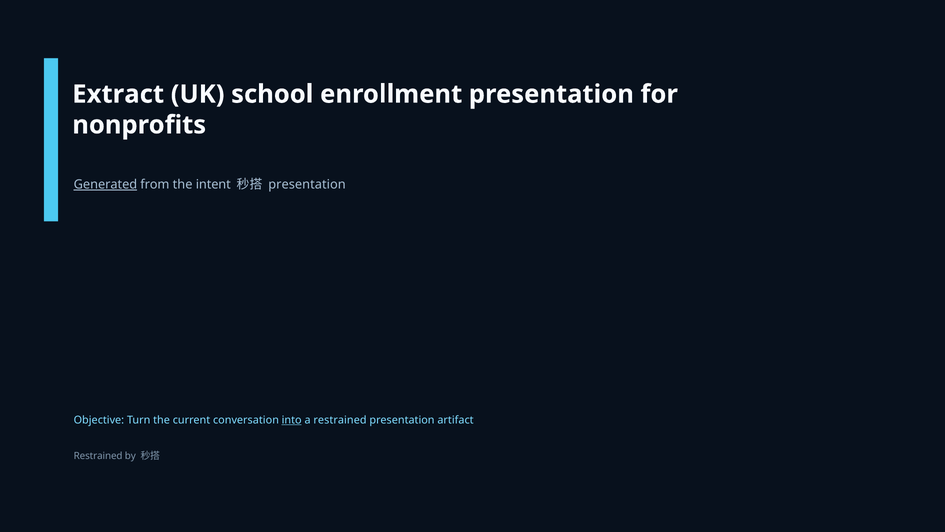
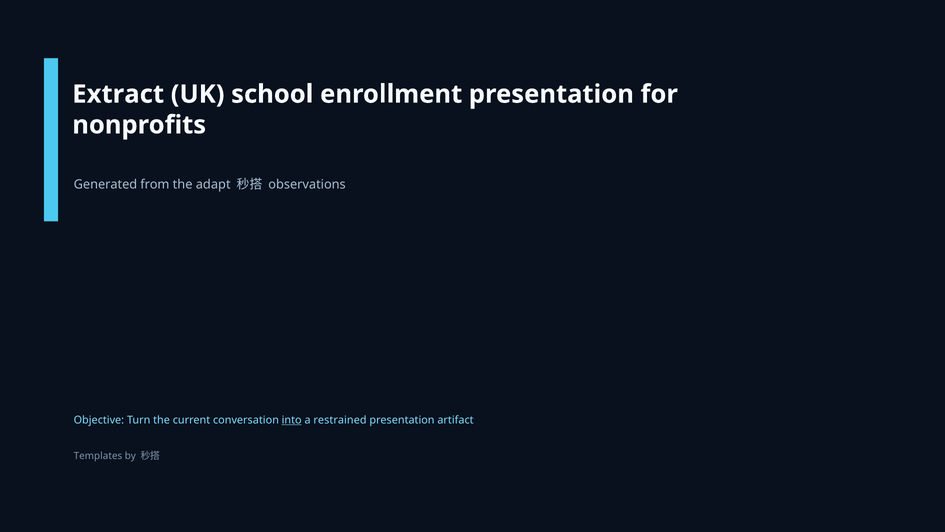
Generated underline: present -> none (105, 184)
intent: intent -> adapt (213, 184)
presentation: presentation -> observations (307, 184)
Restrained: Restrained -> Templates (98, 456)
